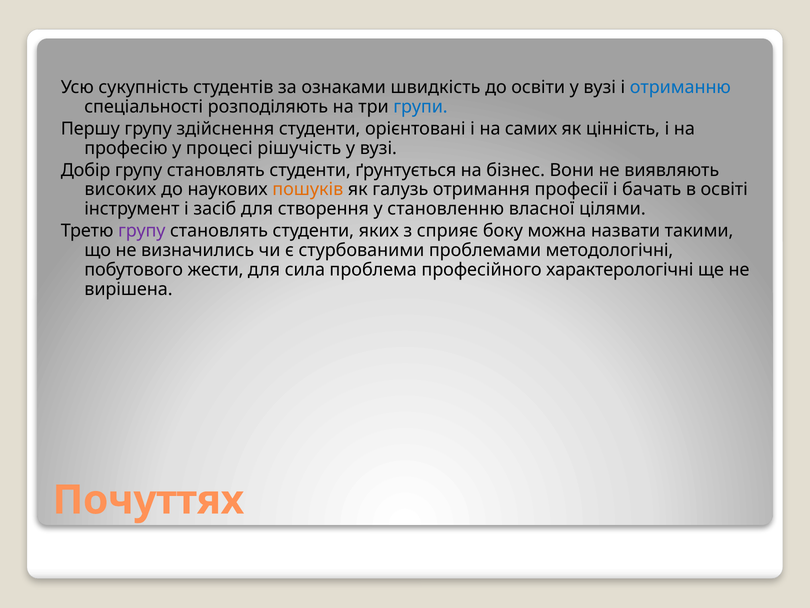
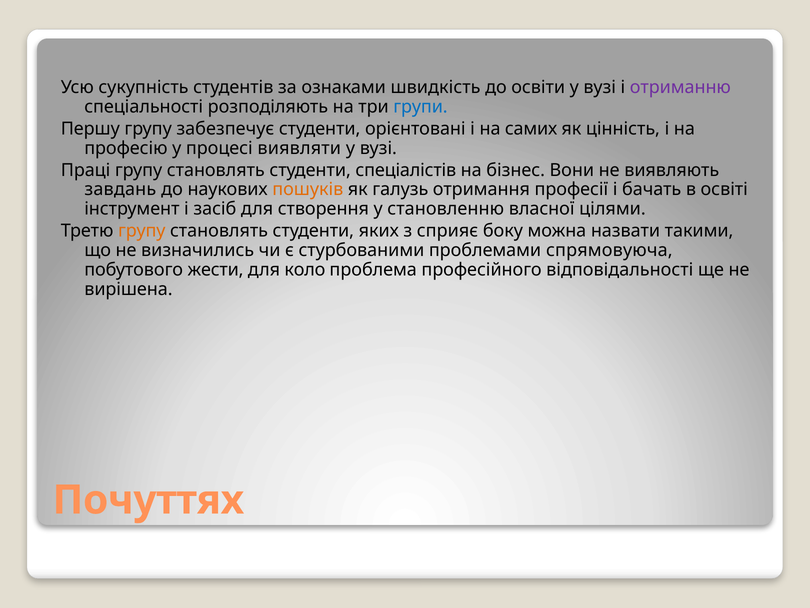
отриманню colour: blue -> purple (680, 87)
здійснення: здійснення -> забезпечує (225, 129)
рішучість: рішучість -> виявляти (299, 148)
Добір: Добір -> Праці (86, 170)
ґрунтується: ґрунтується -> спеціалістів (406, 170)
високих: високих -> завдань (120, 189)
групу colour: purple -> orange (142, 231)
методологічні: методологічні -> спрямовуюча (609, 250)
сила: сила -> коло (305, 270)
характерологічні: характерологічні -> відповідальності (620, 270)
